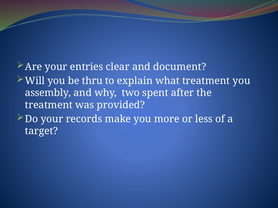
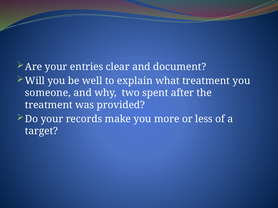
thru: thru -> well (92, 81)
assembly: assembly -> someone (48, 93)
